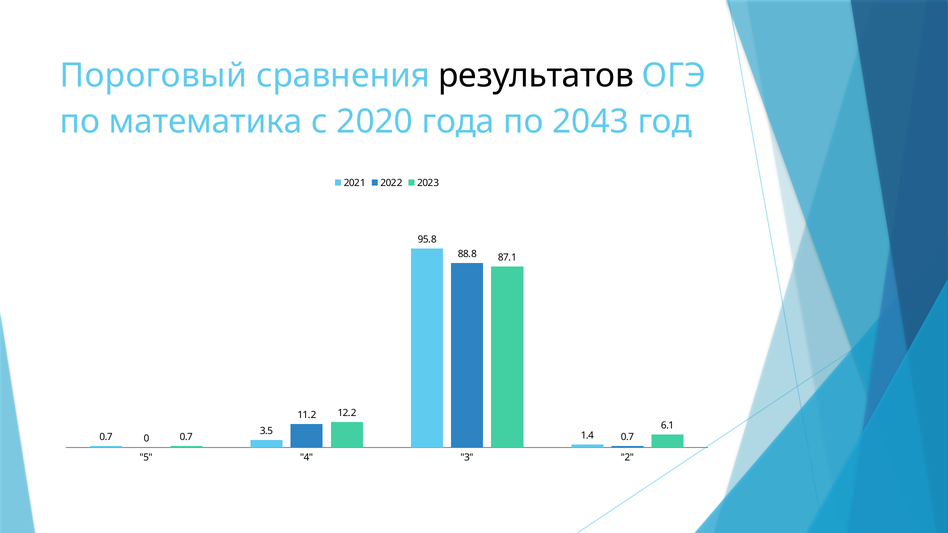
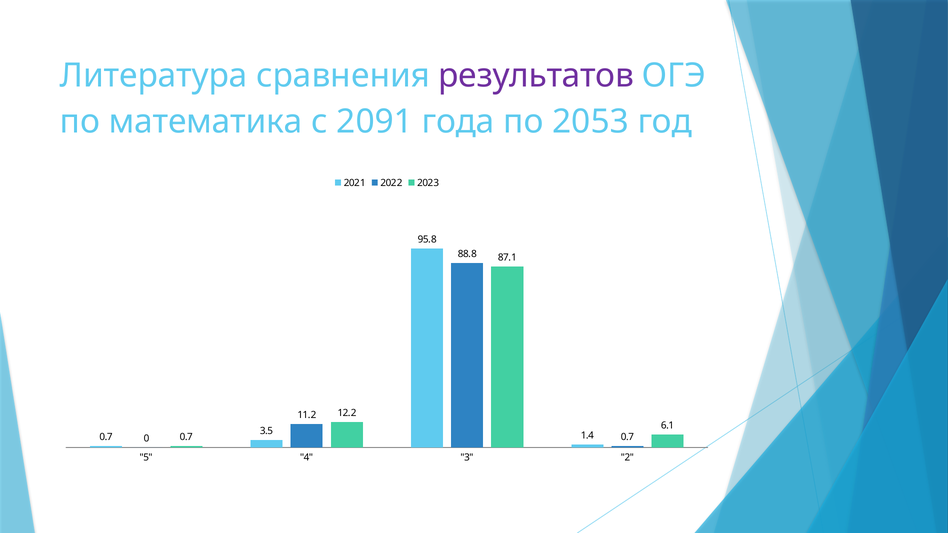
Пороговый: Пороговый -> Литература (154, 76)
результатов colour: black -> purple (536, 76)
2020: 2020 -> 2091 (375, 122)
2043: 2043 -> 2053 (591, 122)
